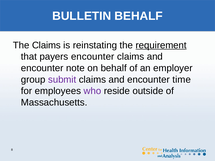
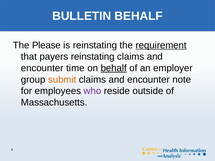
The Claims: Claims -> Please (46, 45)
payers encounter: encounter -> reinstating (93, 57)
note: note -> time (75, 68)
behalf underline: none -> present (114, 68)
submit colour: purple -> orange (62, 80)
time: time -> note (182, 80)
